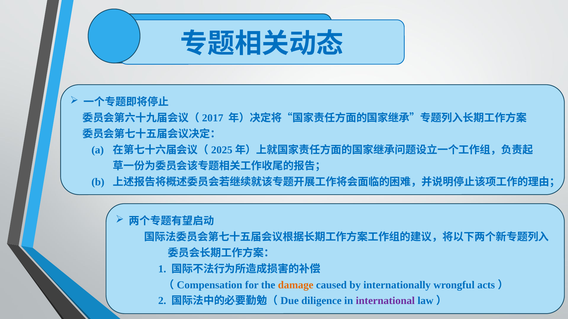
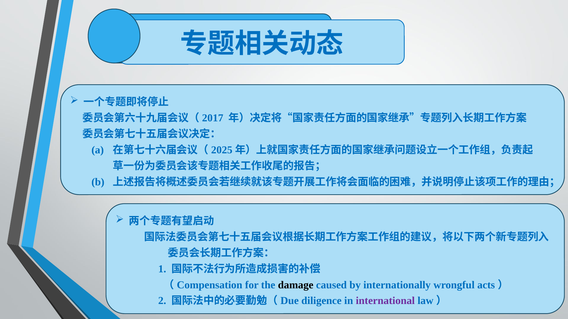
damage colour: orange -> black (296, 285)
